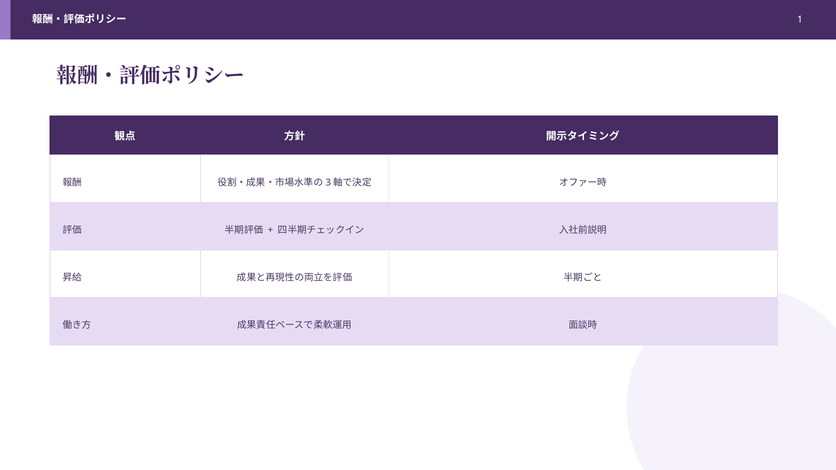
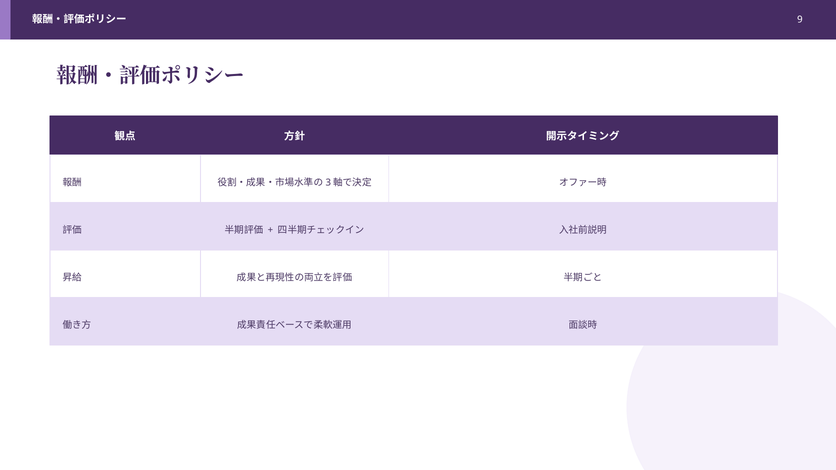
1: 1 -> 9 (800, 19)
